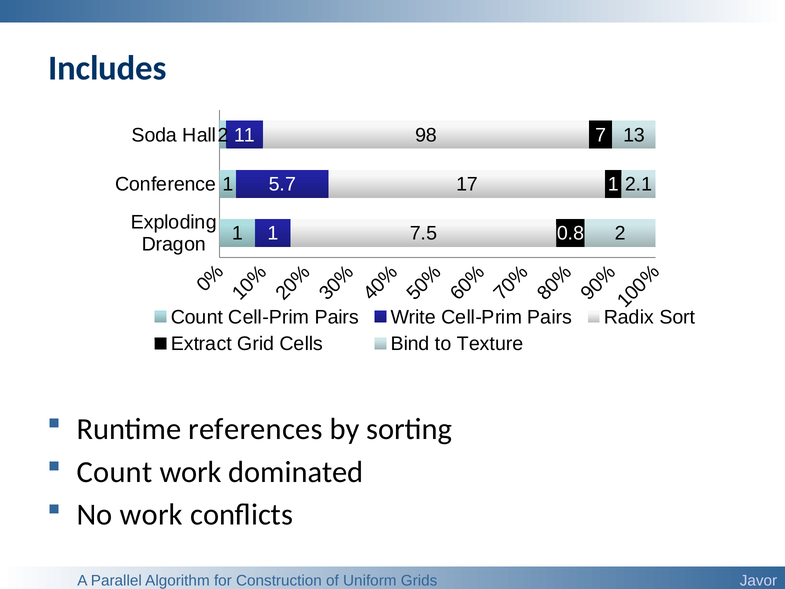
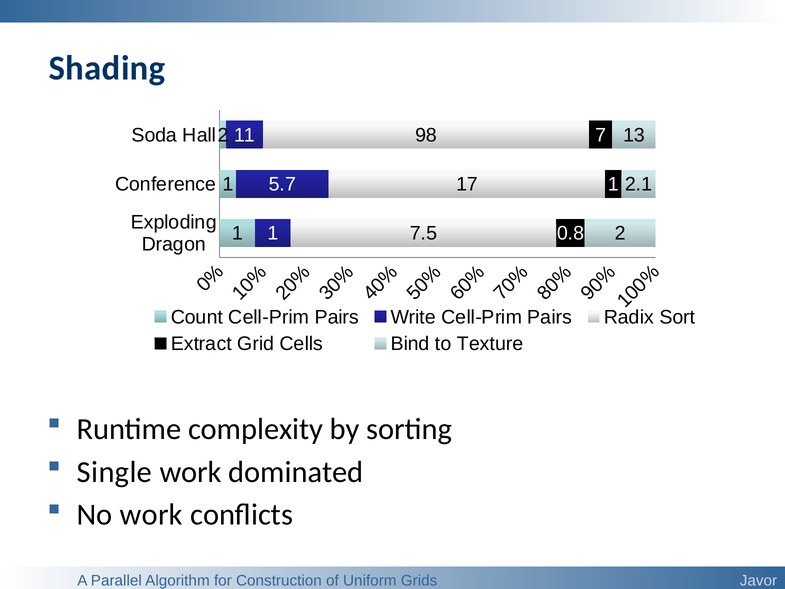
Includes: Includes -> Shading (107, 68)
references: references -> complexity (256, 429)
Count: Count -> Single (114, 472)
